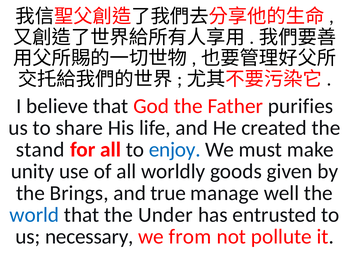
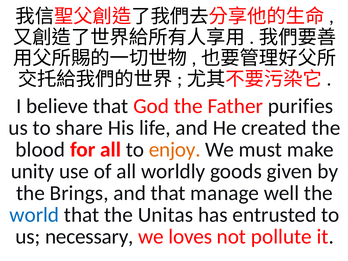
stand: stand -> blood (40, 150)
enjoy colour: blue -> orange (175, 150)
and true: true -> that (168, 193)
Under: Under -> Unitas (165, 215)
from: from -> loves (190, 237)
